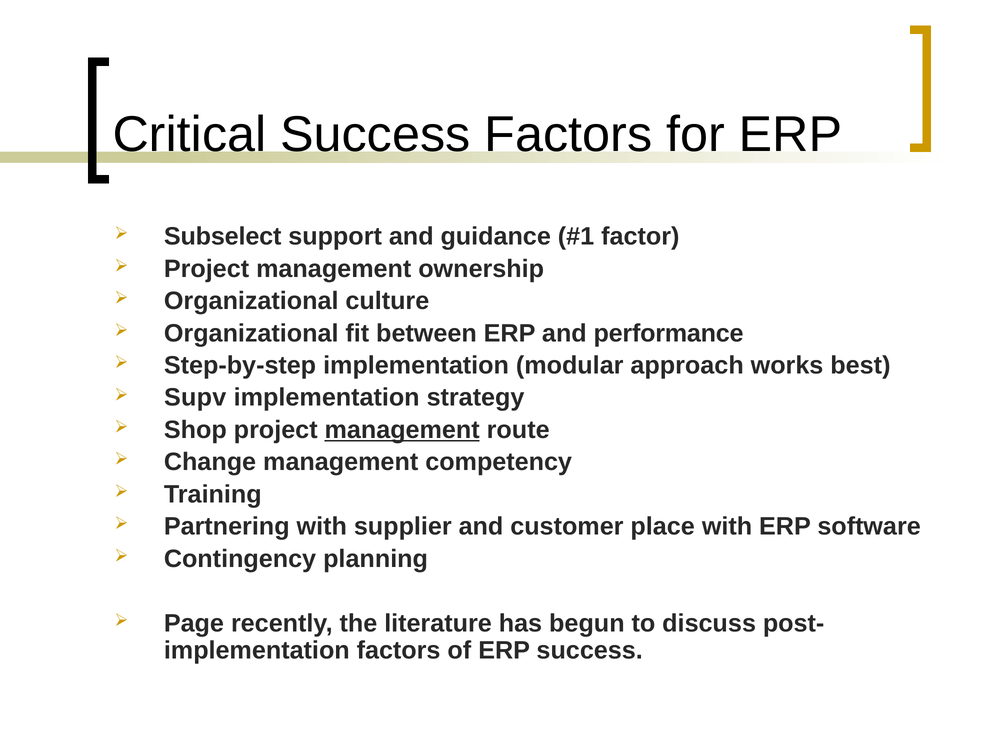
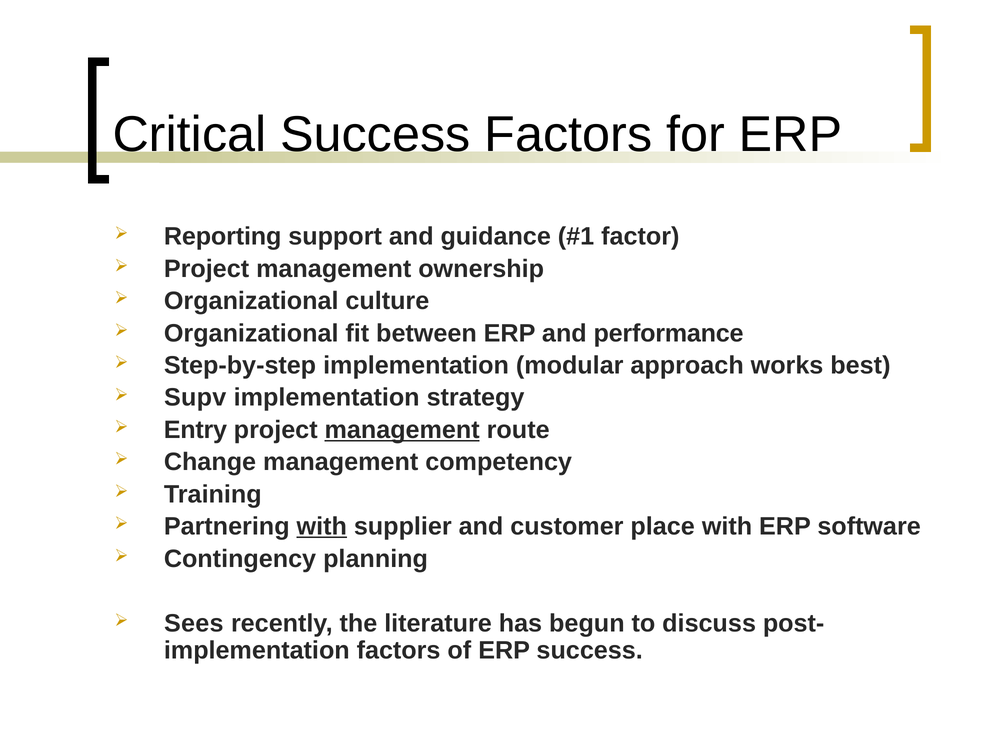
Subselect: Subselect -> Reporting (223, 237)
Shop: Shop -> Entry (195, 430)
with underline: none -> present (322, 527)
Page: Page -> Sees (194, 623)
